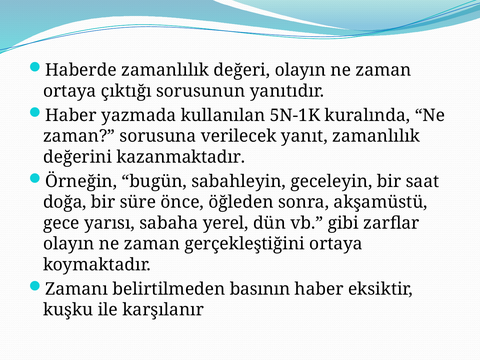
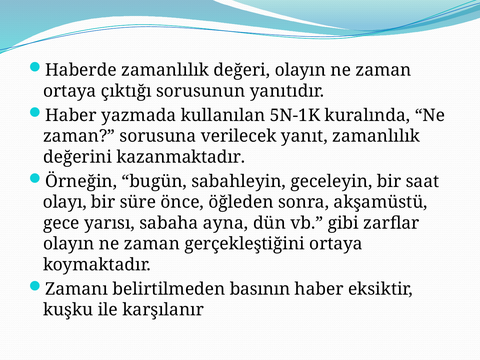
doğa: doğa -> olayı (65, 202)
yerel: yerel -> ayna (226, 223)
